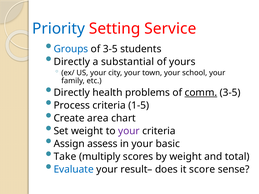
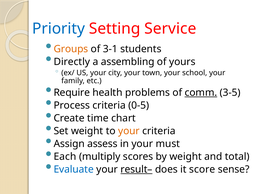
Groups colour: blue -> orange (71, 49)
of 3-5: 3-5 -> 3-1 (110, 49)
substantial: substantial -> assembling (128, 62)
Directly: Directly -> Require (72, 93)
1-5: 1-5 -> 0-5 (139, 106)
area: area -> time (98, 118)
your colour: purple -> orange (129, 131)
basic: basic -> must (168, 144)
Take: Take -> Each (65, 157)
result– underline: none -> present (136, 170)
